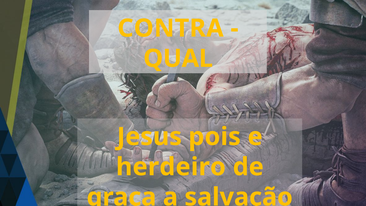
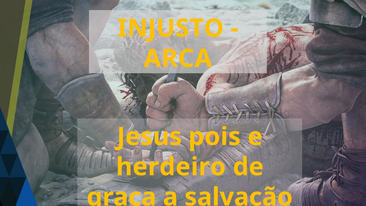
CONTRA: CONTRA -> INJUSTO (171, 28)
QUAL: QUAL -> ARCA (178, 58)
